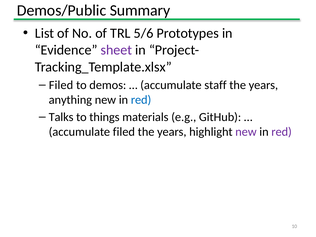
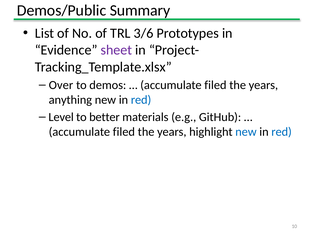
5/6: 5/6 -> 3/6 (144, 33)
Filed: Filed -> Over (61, 85)
staff: staff -> filed (215, 85)
Talks: Talks -> Level (61, 117)
things: things -> better (104, 117)
new colour: purple -> blue (246, 132)
red colour: purple -> blue (282, 132)
